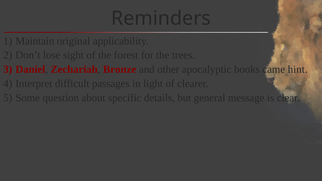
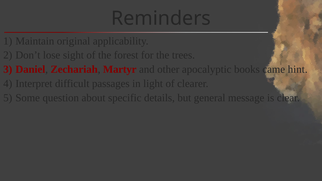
Bronze: Bronze -> Martyr (120, 69)
